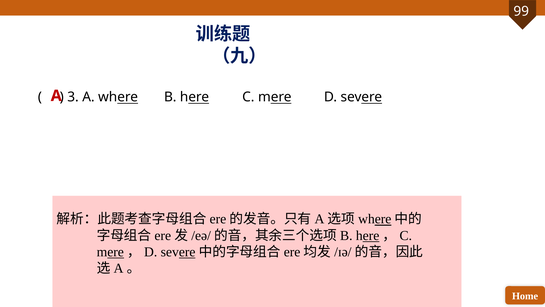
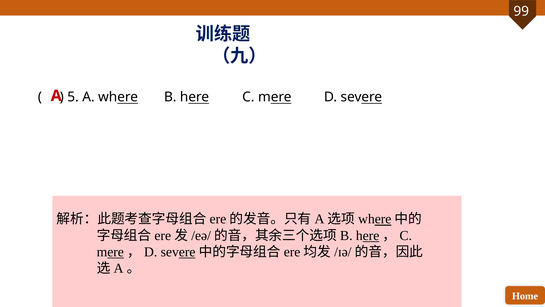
3: 3 -> 5 (73, 97)
